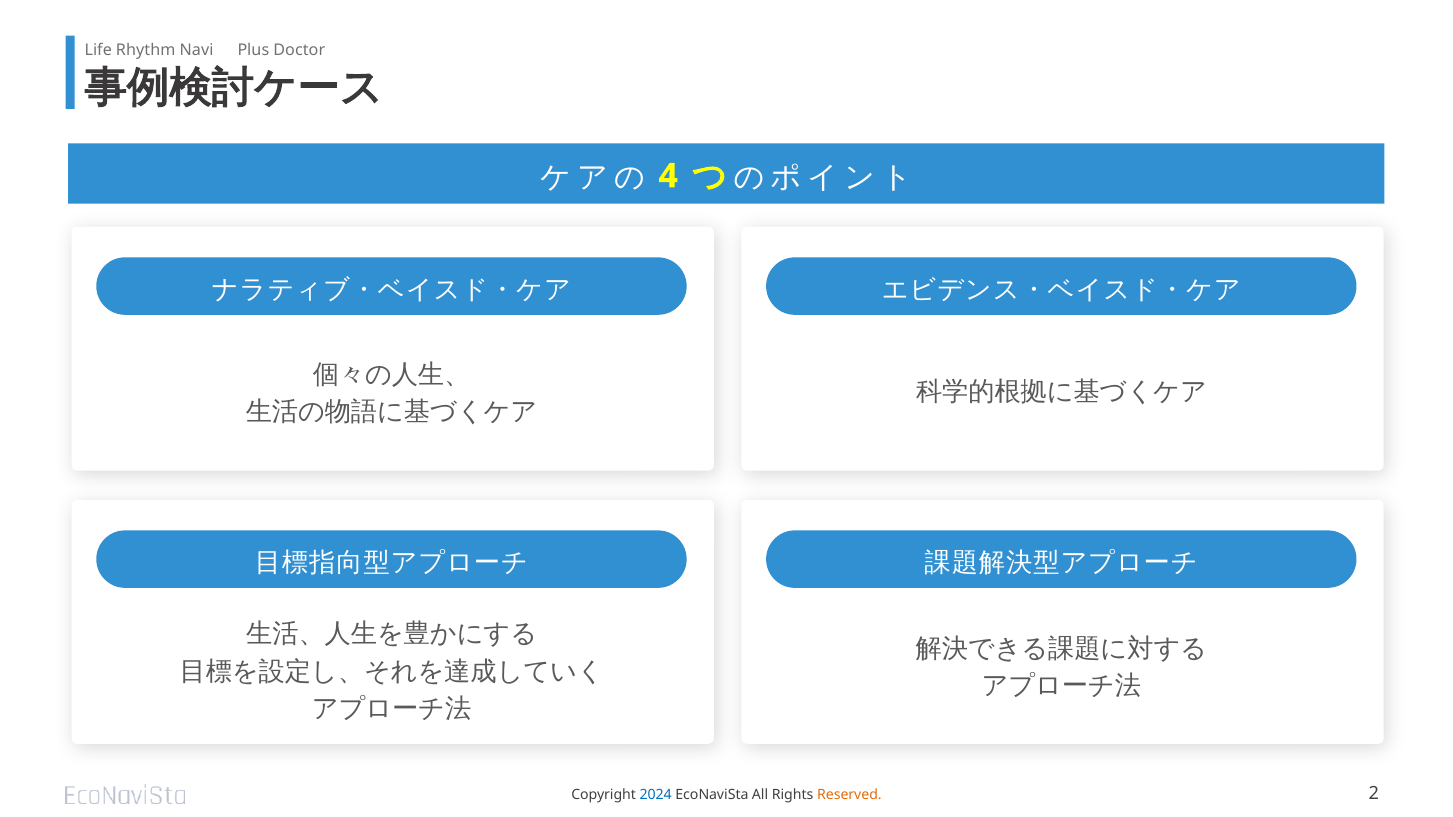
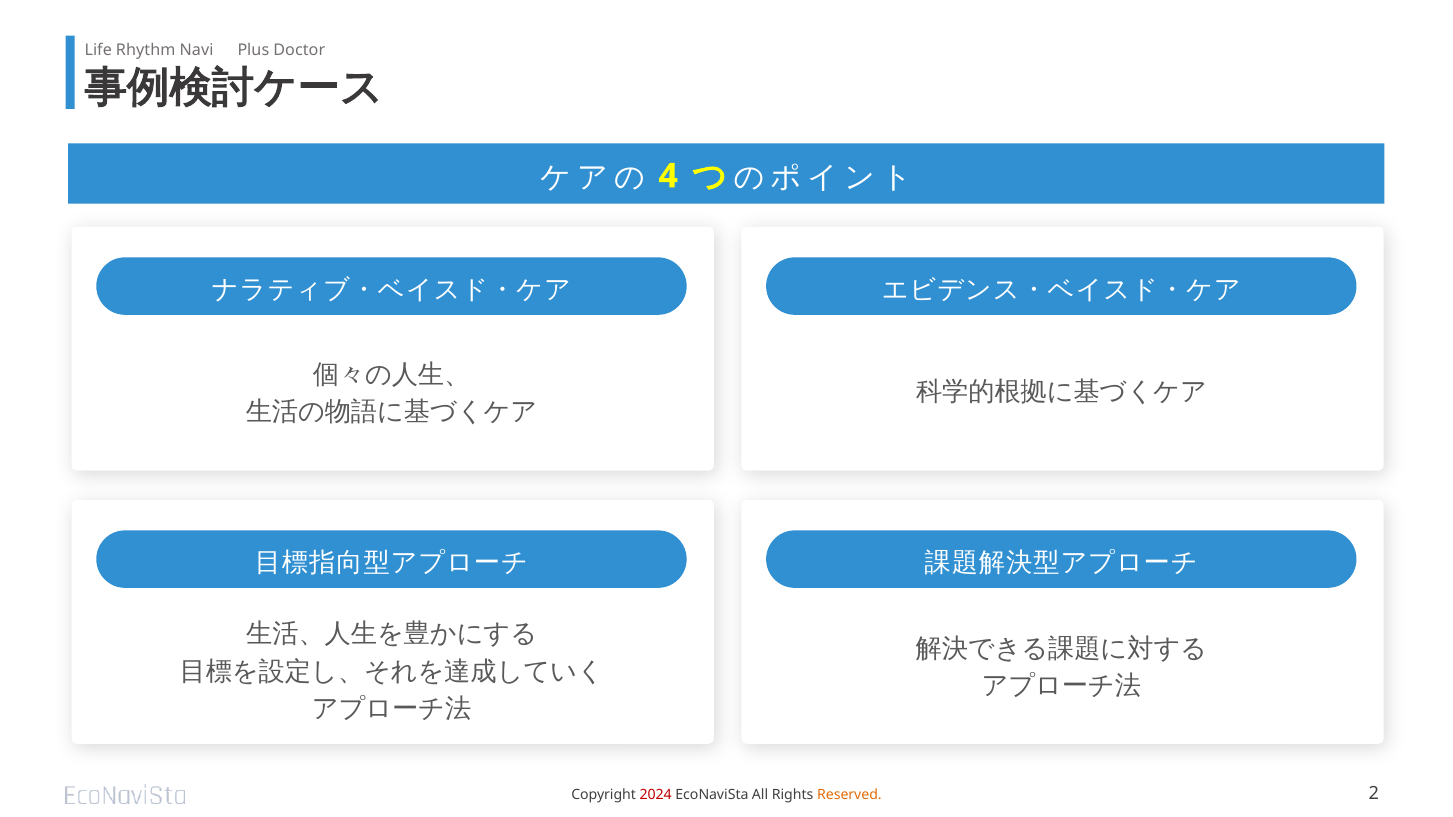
2024 colour: blue -> red (656, 795)
